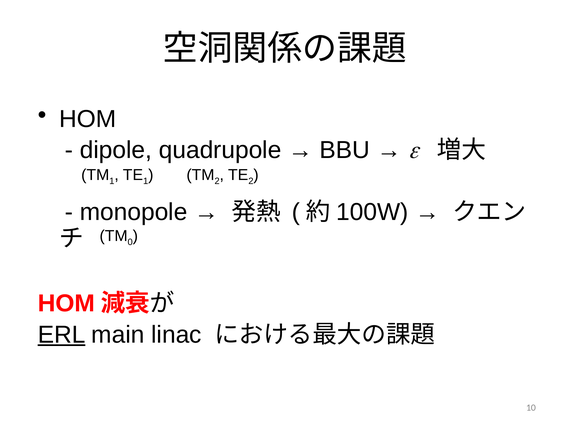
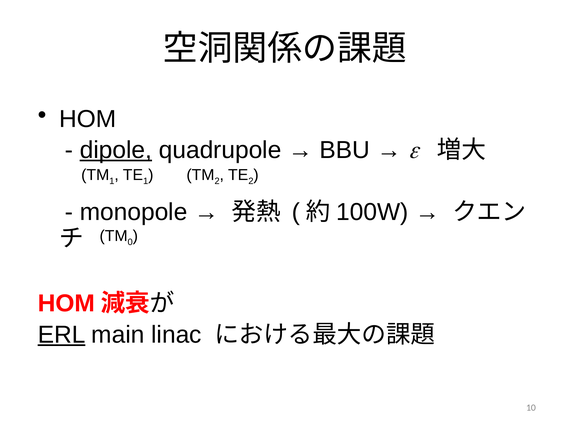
dipole underline: none -> present (116, 150)
